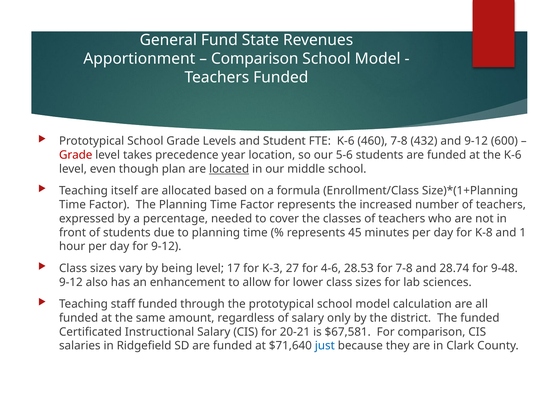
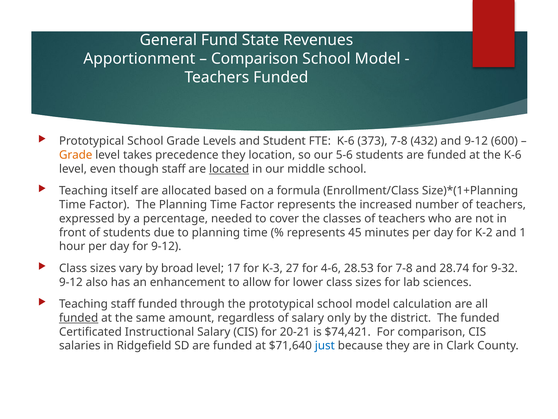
460: 460 -> 373 (372, 141)
Grade colour: red -> orange (76, 155)
precedence year: year -> they (233, 155)
though plan: plan -> staff (174, 169)
K-8: K-8 -> K-2 (484, 232)
being: being -> broad (177, 268)
9-48: 9-48 -> 9-32 (504, 268)
funded underline: none -> present (79, 317)
$67,581: $67,581 -> $74,421 (348, 331)
